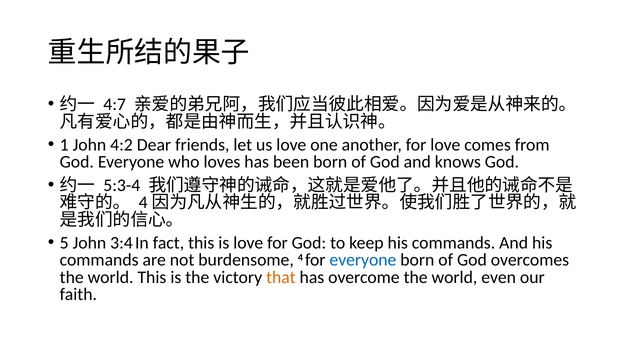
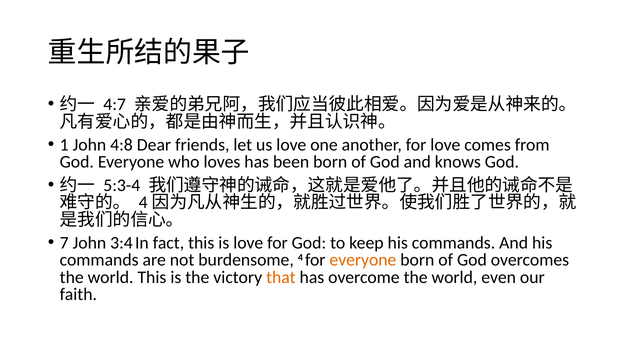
4:2: 4:2 -> 4:8 (122, 145)
5: 5 -> 7 (64, 243)
everyone colour: blue -> orange (363, 260)
